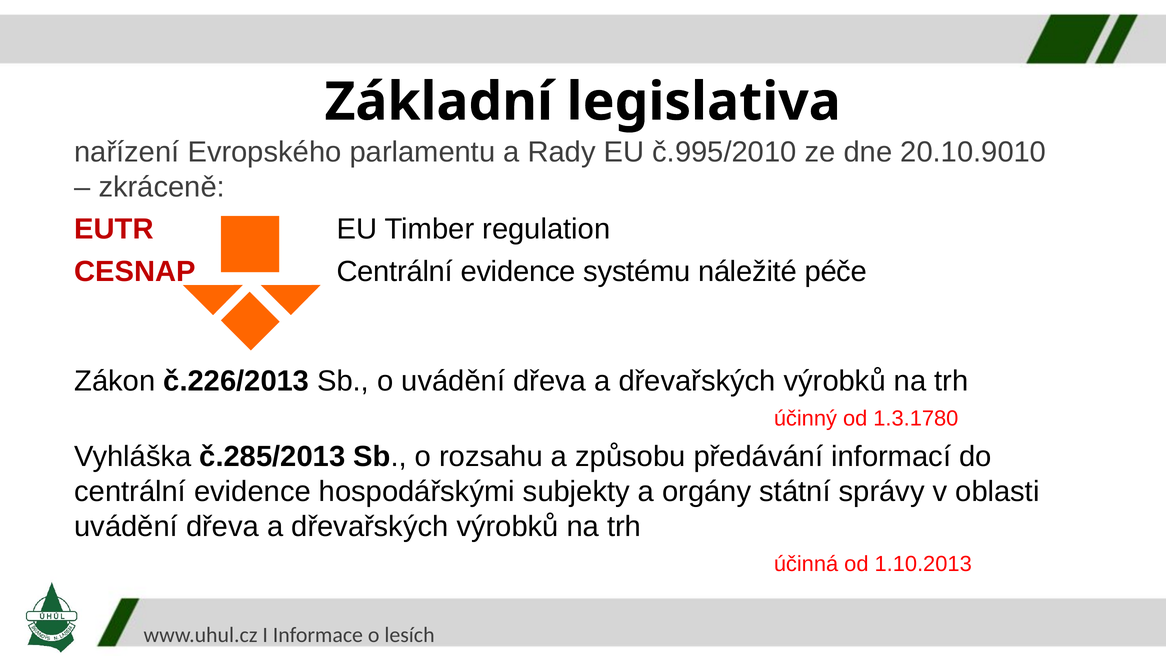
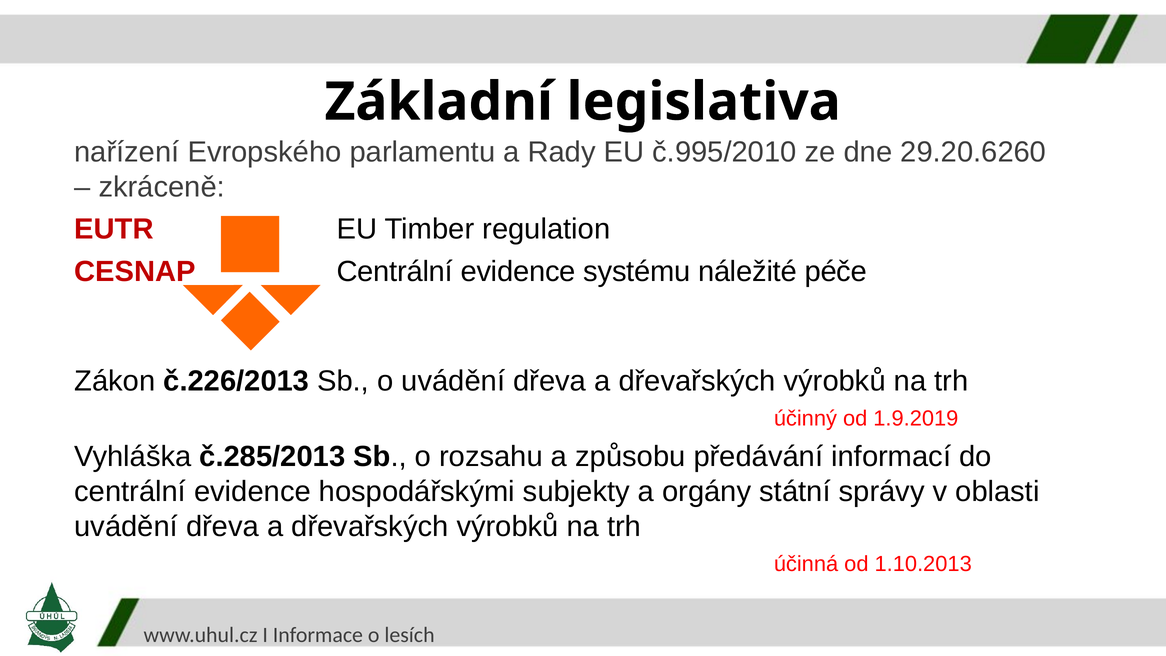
20.10.9010: 20.10.9010 -> 29.20.6260 (973, 152)
1.3.1780: 1.3.1780 -> 1.9.2019 (916, 418)
